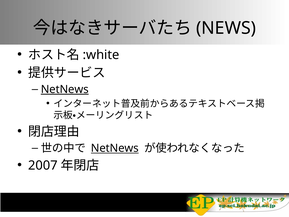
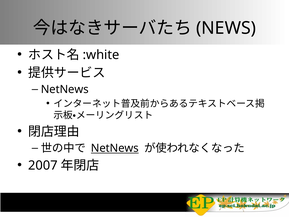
NetNews underline: present -> none (65, 89)
